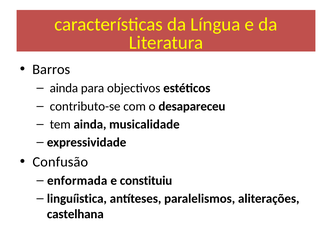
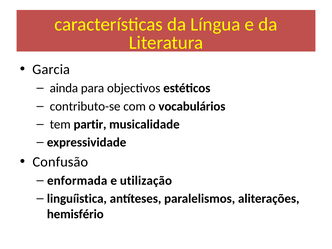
Barros: Barros -> Garcia (51, 69)
desapareceu: desapareceu -> vocabulários (192, 106)
tem ainda: ainda -> partir (90, 124)
constituiu: constituiu -> utilização (146, 181)
castelhana: castelhana -> hemisfério (75, 214)
